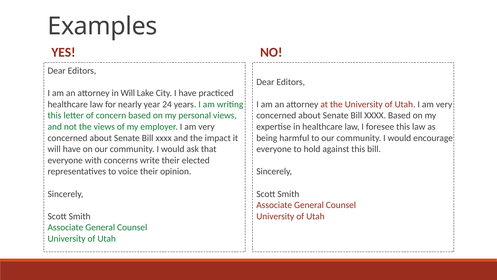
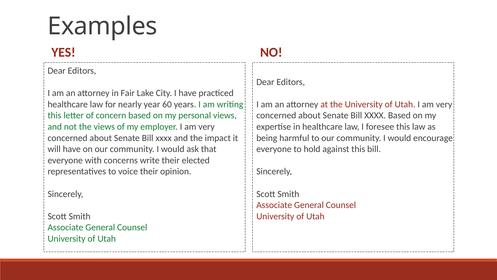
in Will: Will -> Fair (128, 93)
24: 24 -> 60 (167, 104)
